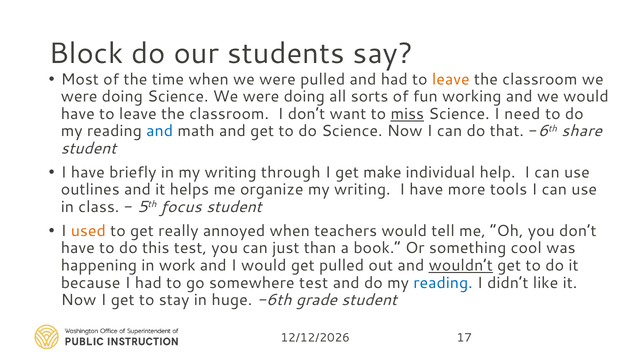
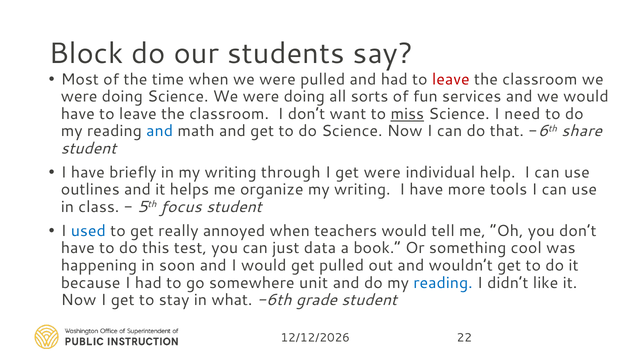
leave colour: orange -> red (451, 79)
working: working -> services (472, 97)
get make: make -> were (382, 172)
used colour: orange -> blue (88, 231)
than: than -> data (320, 248)
work: work -> soon (177, 265)
wouldn’t underline: present -> none (461, 265)
somewhere test: test -> unit (314, 283)
huge: huge -> what (232, 300)
17: 17 -> 22 (464, 338)
